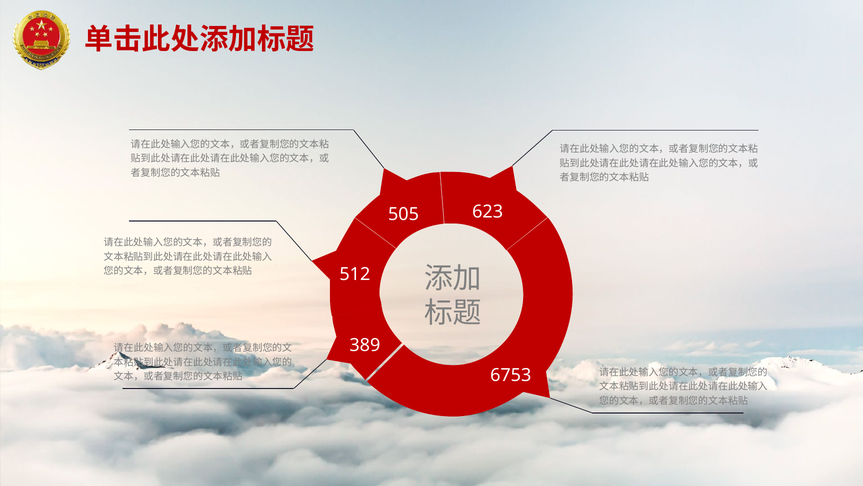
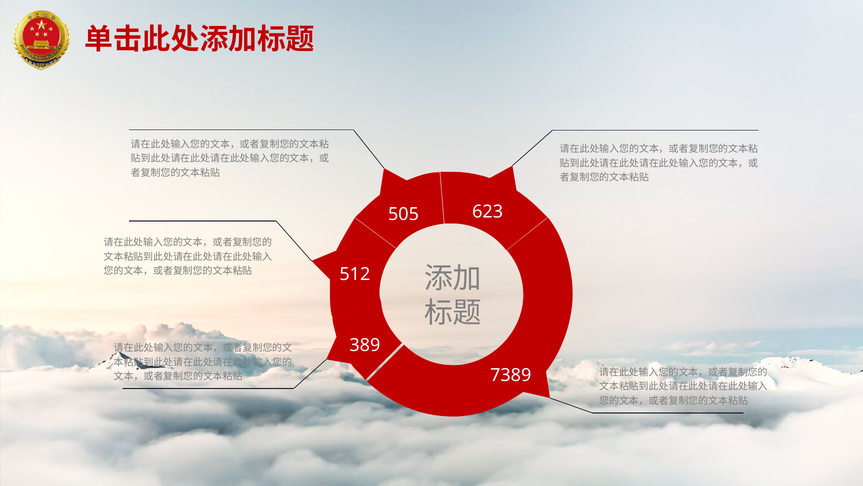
6753: 6753 -> 7389 (511, 375)
